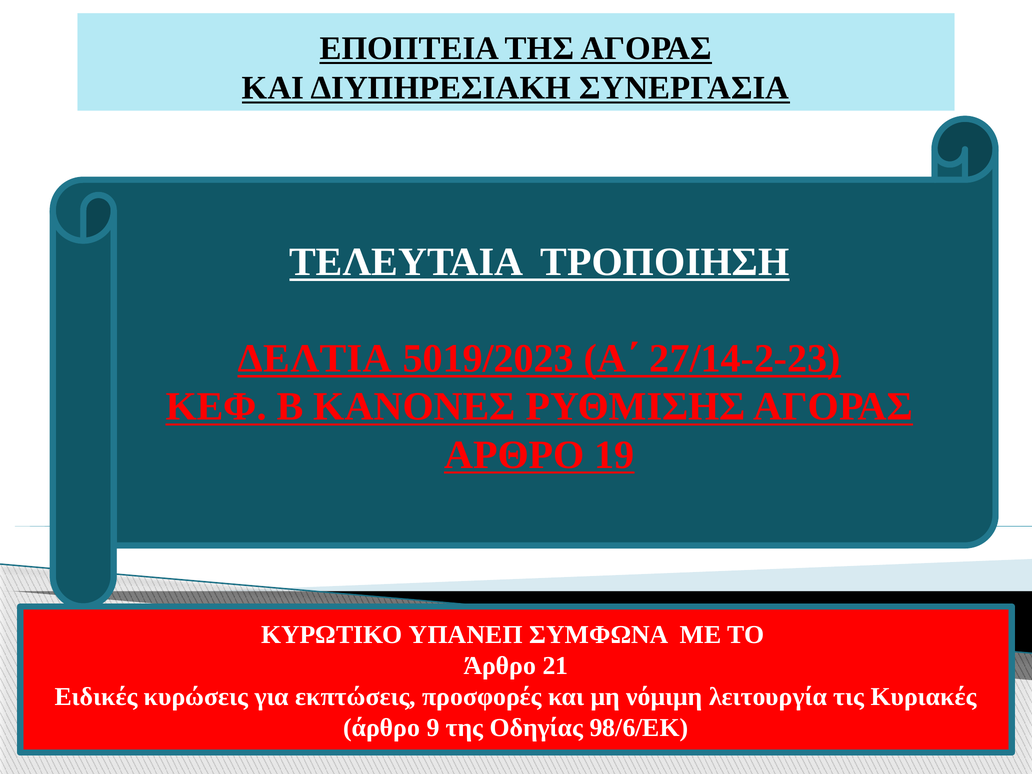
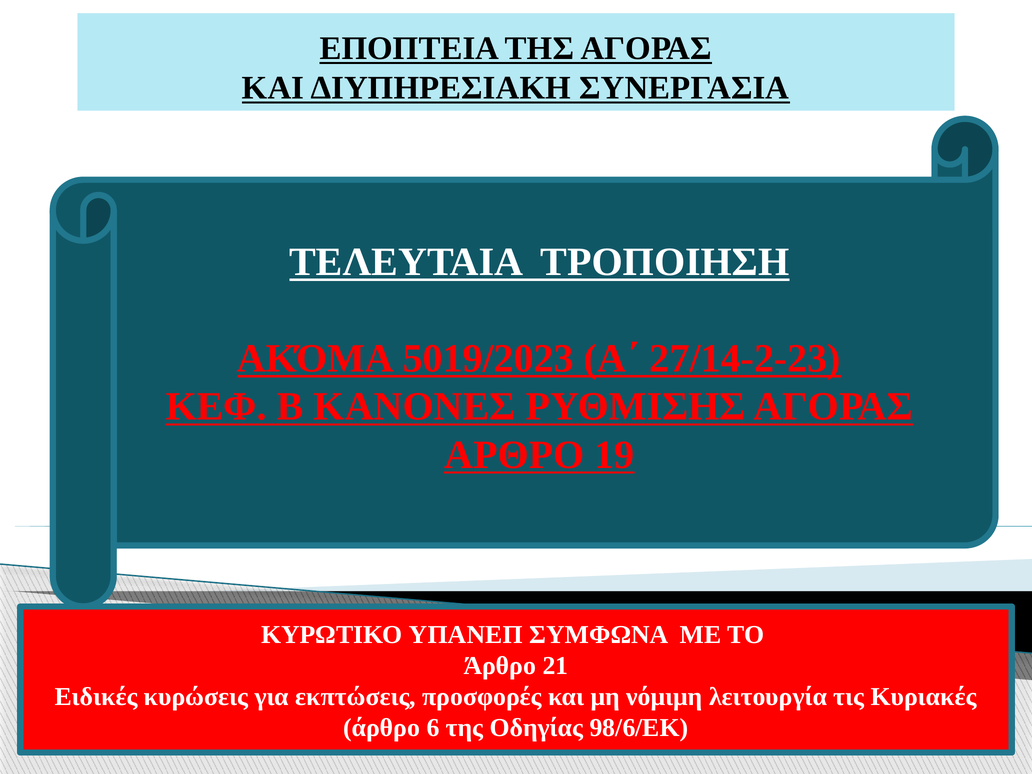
ΔΕΛΤΙΑ: ΔΕΛΤΙΑ -> ΑΚΌΜΑ (315, 359)
9: 9 -> 6 (433, 728)
